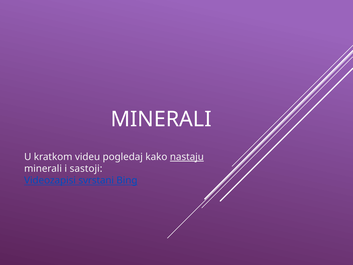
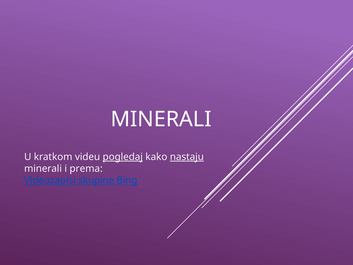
pogledaj underline: none -> present (123, 157)
sastoji: sastoji -> prema (86, 168)
svrstani: svrstani -> skupine (96, 180)
